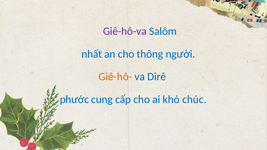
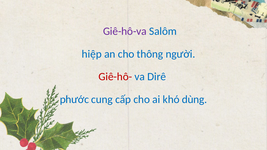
nhất: nhất -> hiệp (92, 54)
Giê-hô- colour: orange -> red (115, 77)
chúc: chúc -> dùng (194, 100)
